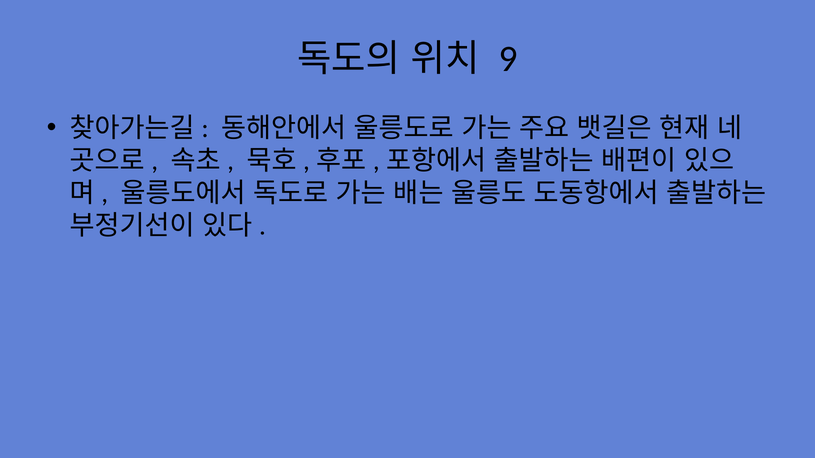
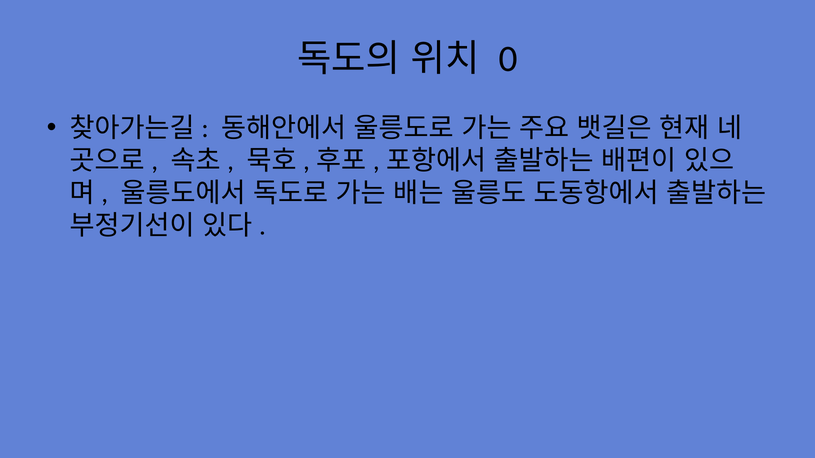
9: 9 -> 0 (508, 59)
